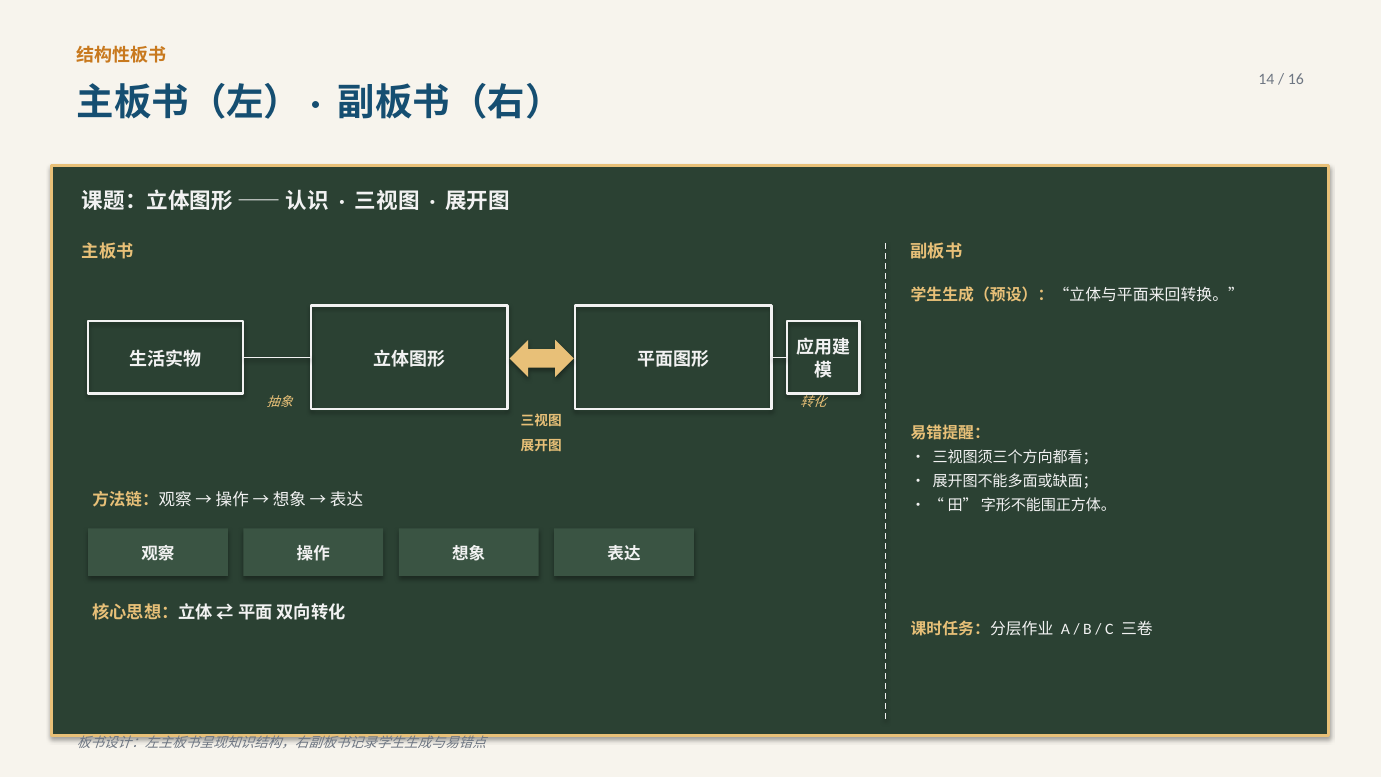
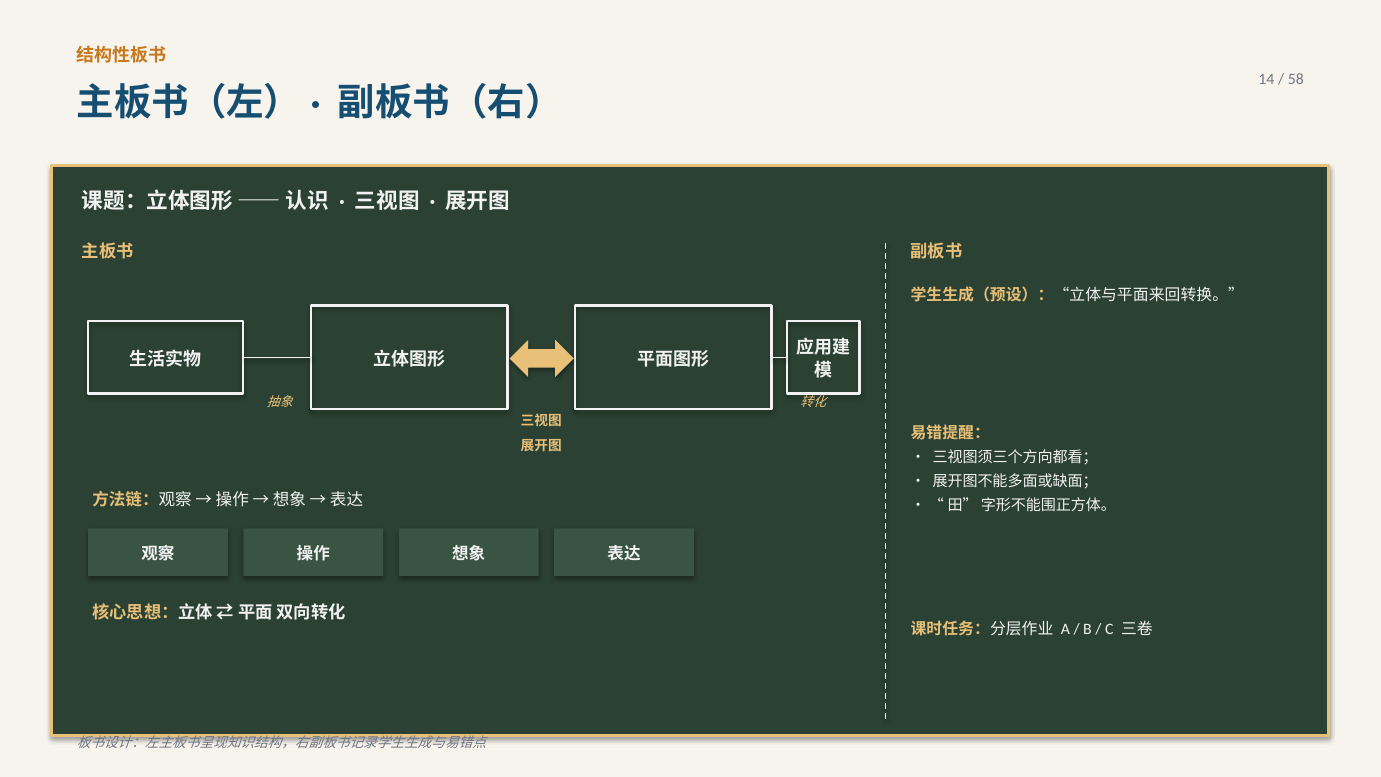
16: 16 -> 58 (1296, 79)
